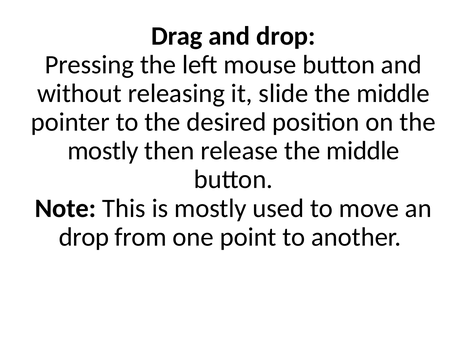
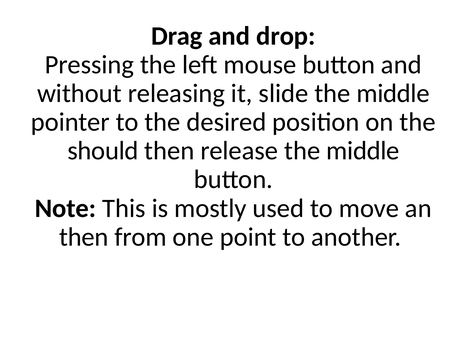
mostly: mostly -> should (103, 151)
drop: drop -> then (84, 237)
